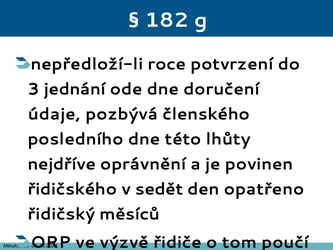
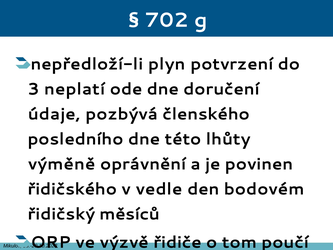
182: 182 -> 702 (167, 20)
roce: roce -> plyn (167, 64)
jednání: jednání -> neplatí (75, 89)
nejdříve: nejdříve -> výměně (62, 164)
sedět: sedět -> vedle (159, 189)
opatřeno: opatřeno -> bodovém (264, 189)
